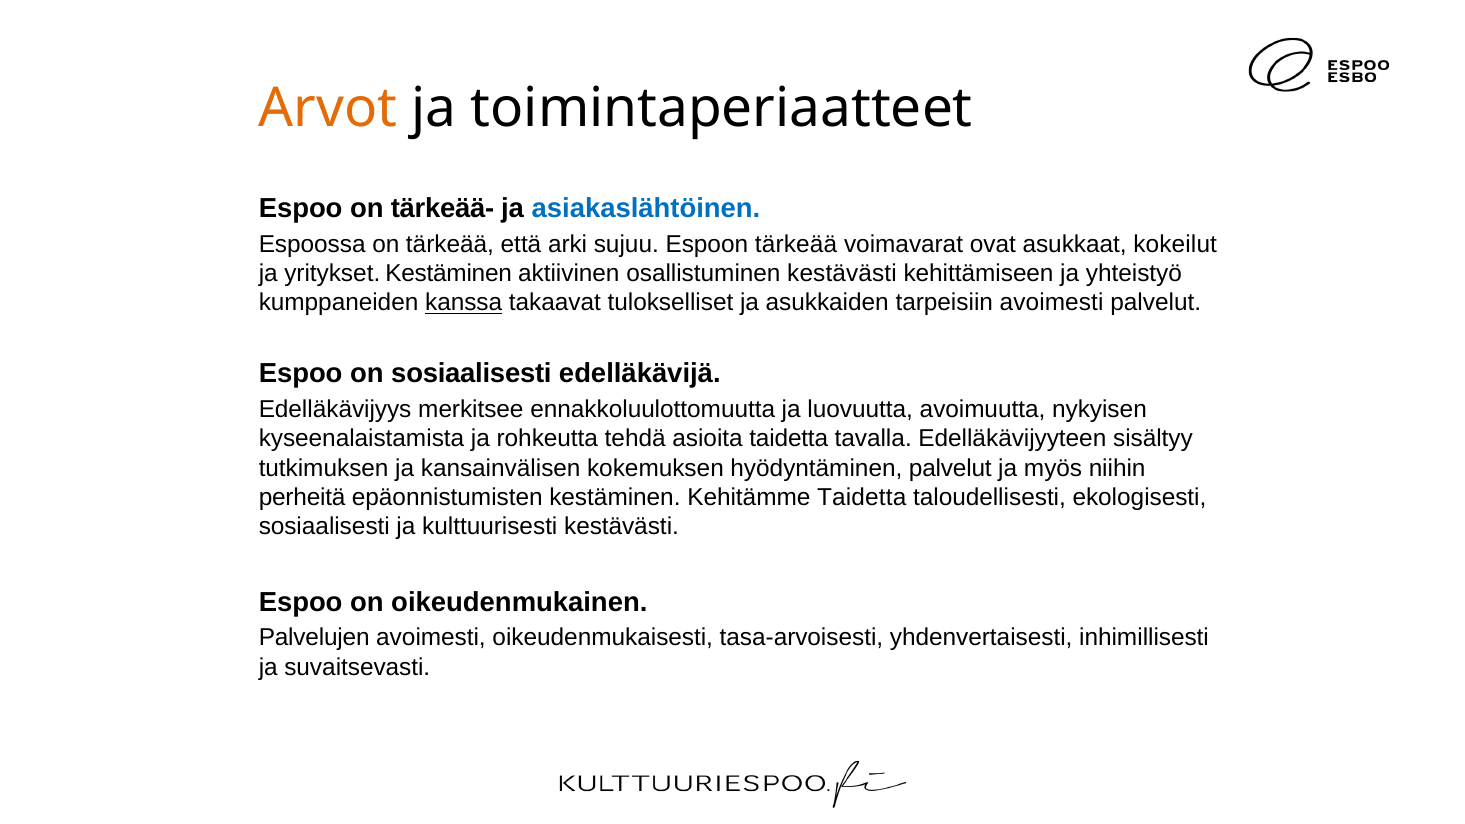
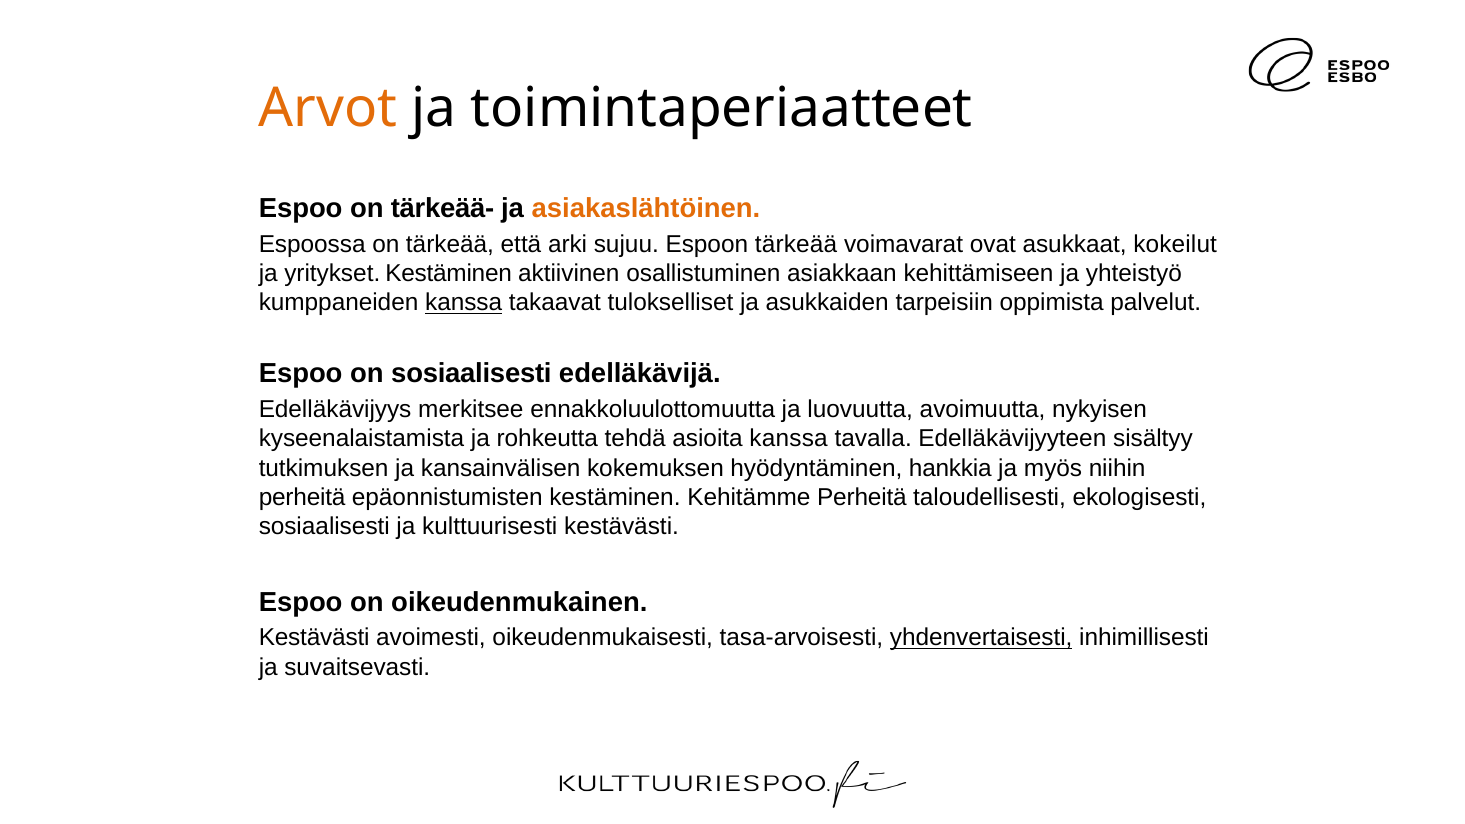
asiakaslähtöinen colour: blue -> orange (646, 209)
osallistuminen kestävästi: kestävästi -> asiakkaan (842, 274)
tarpeisiin avoimesti: avoimesti -> oppimista (1052, 303)
asioita taidetta: taidetta -> kanssa (789, 439)
hyödyntäminen palvelut: palvelut -> hankkia (950, 468)
Kehitämme Taidetta: Taidetta -> Perheitä (862, 498)
Palvelujen: Palvelujen -> Kestävästi (314, 638)
yhdenvertaisesti underline: none -> present (981, 638)
